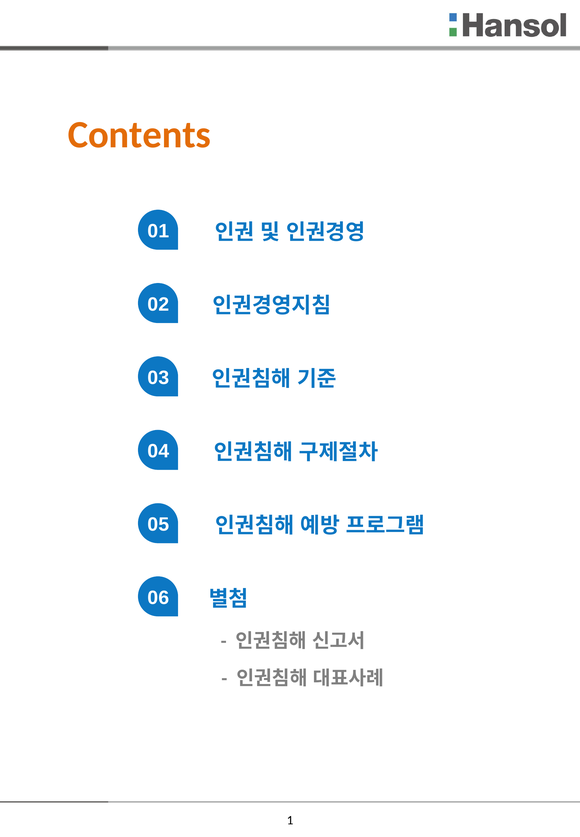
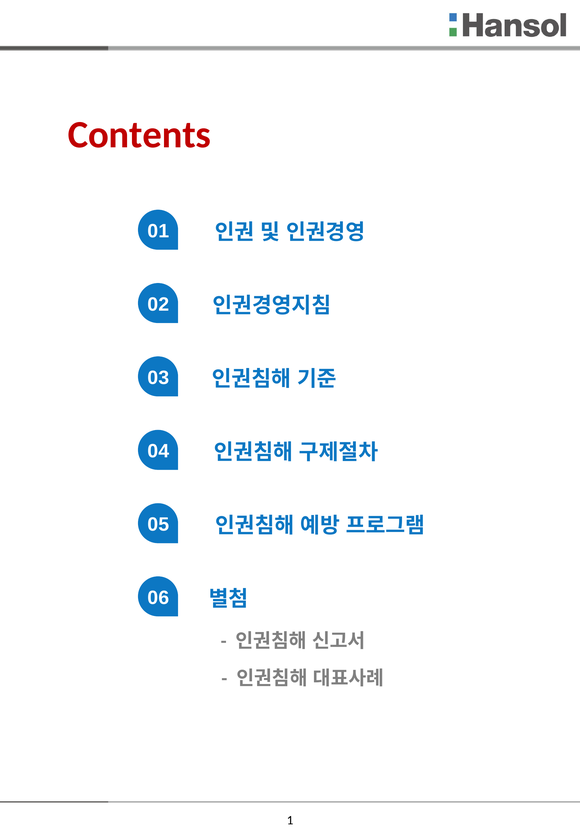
Contents colour: orange -> red (139, 135)
